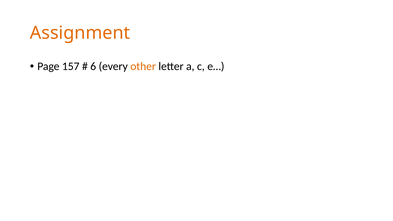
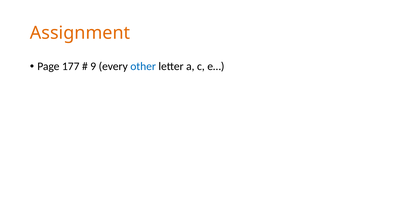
157: 157 -> 177 (71, 66)
6: 6 -> 9 (93, 66)
other colour: orange -> blue (143, 66)
